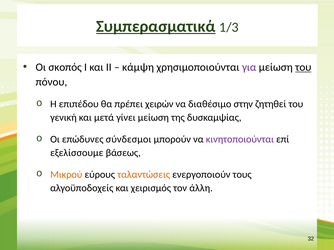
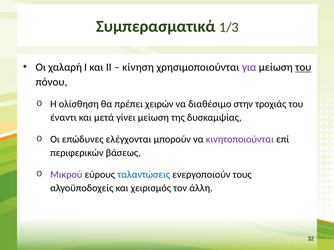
Συμπερασματικά underline: present -> none (156, 26)
σκοπός: σκοπός -> χαλαρή (65, 67)
κάμψη: κάμψη -> κίνηση (138, 67)
επιπέδου: επιπέδου -> ολίσθηση (79, 104)
ζητηθεί: ζητηθεί -> τροχιάς (271, 104)
γενική: γενική -> έναντι (63, 118)
σύνδεσμοι: σύνδεσμοι -> ελέγχονται (129, 140)
εξελίσσουμε: εξελίσσουμε -> περιφερικών (77, 153)
Μικρού colour: orange -> purple (66, 175)
ταλαντώσεις colour: orange -> blue (144, 175)
